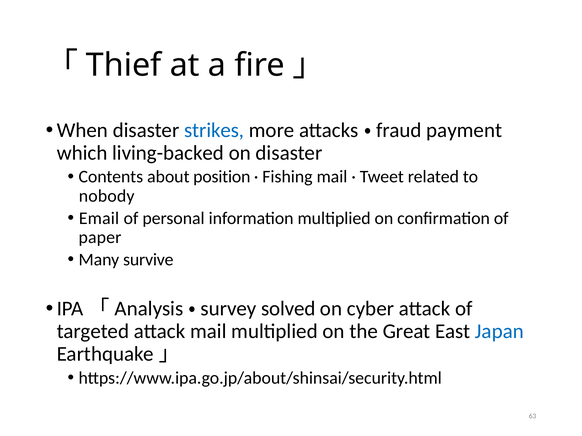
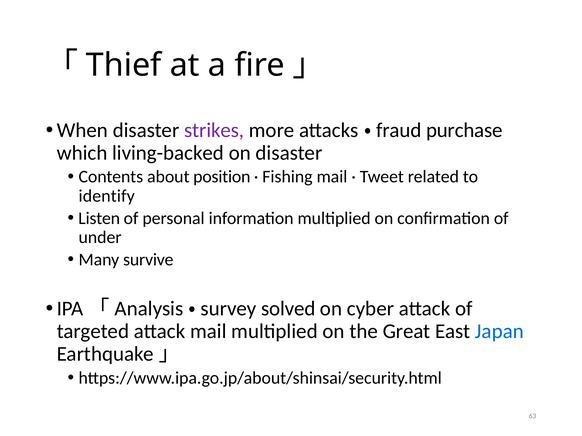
strikes colour: blue -> purple (214, 130)
payment: payment -> purchase (464, 130)
nobody: nobody -> identify (107, 196)
Email: Email -> Listen (99, 218)
paper: paper -> under (100, 238)
